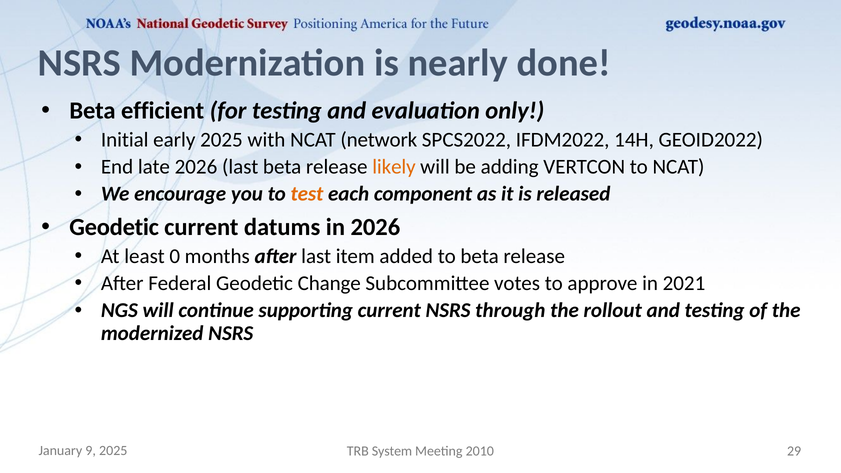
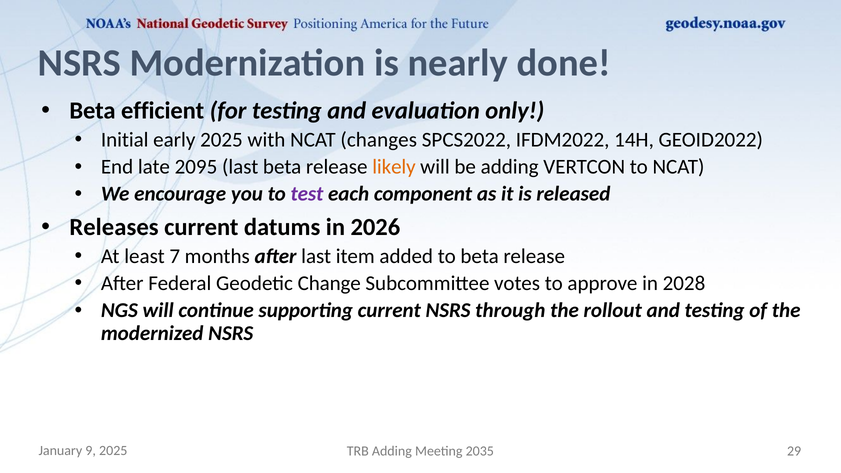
network: network -> changes (379, 140)
late 2026: 2026 -> 2095 (196, 167)
test colour: orange -> purple (307, 194)
Geodetic: Geodetic -> Releases (114, 227)
0: 0 -> 7 (175, 256)
2021: 2021 -> 2028 (684, 283)
TRB System: System -> Adding (392, 451)
2010: 2010 -> 2035 (480, 451)
